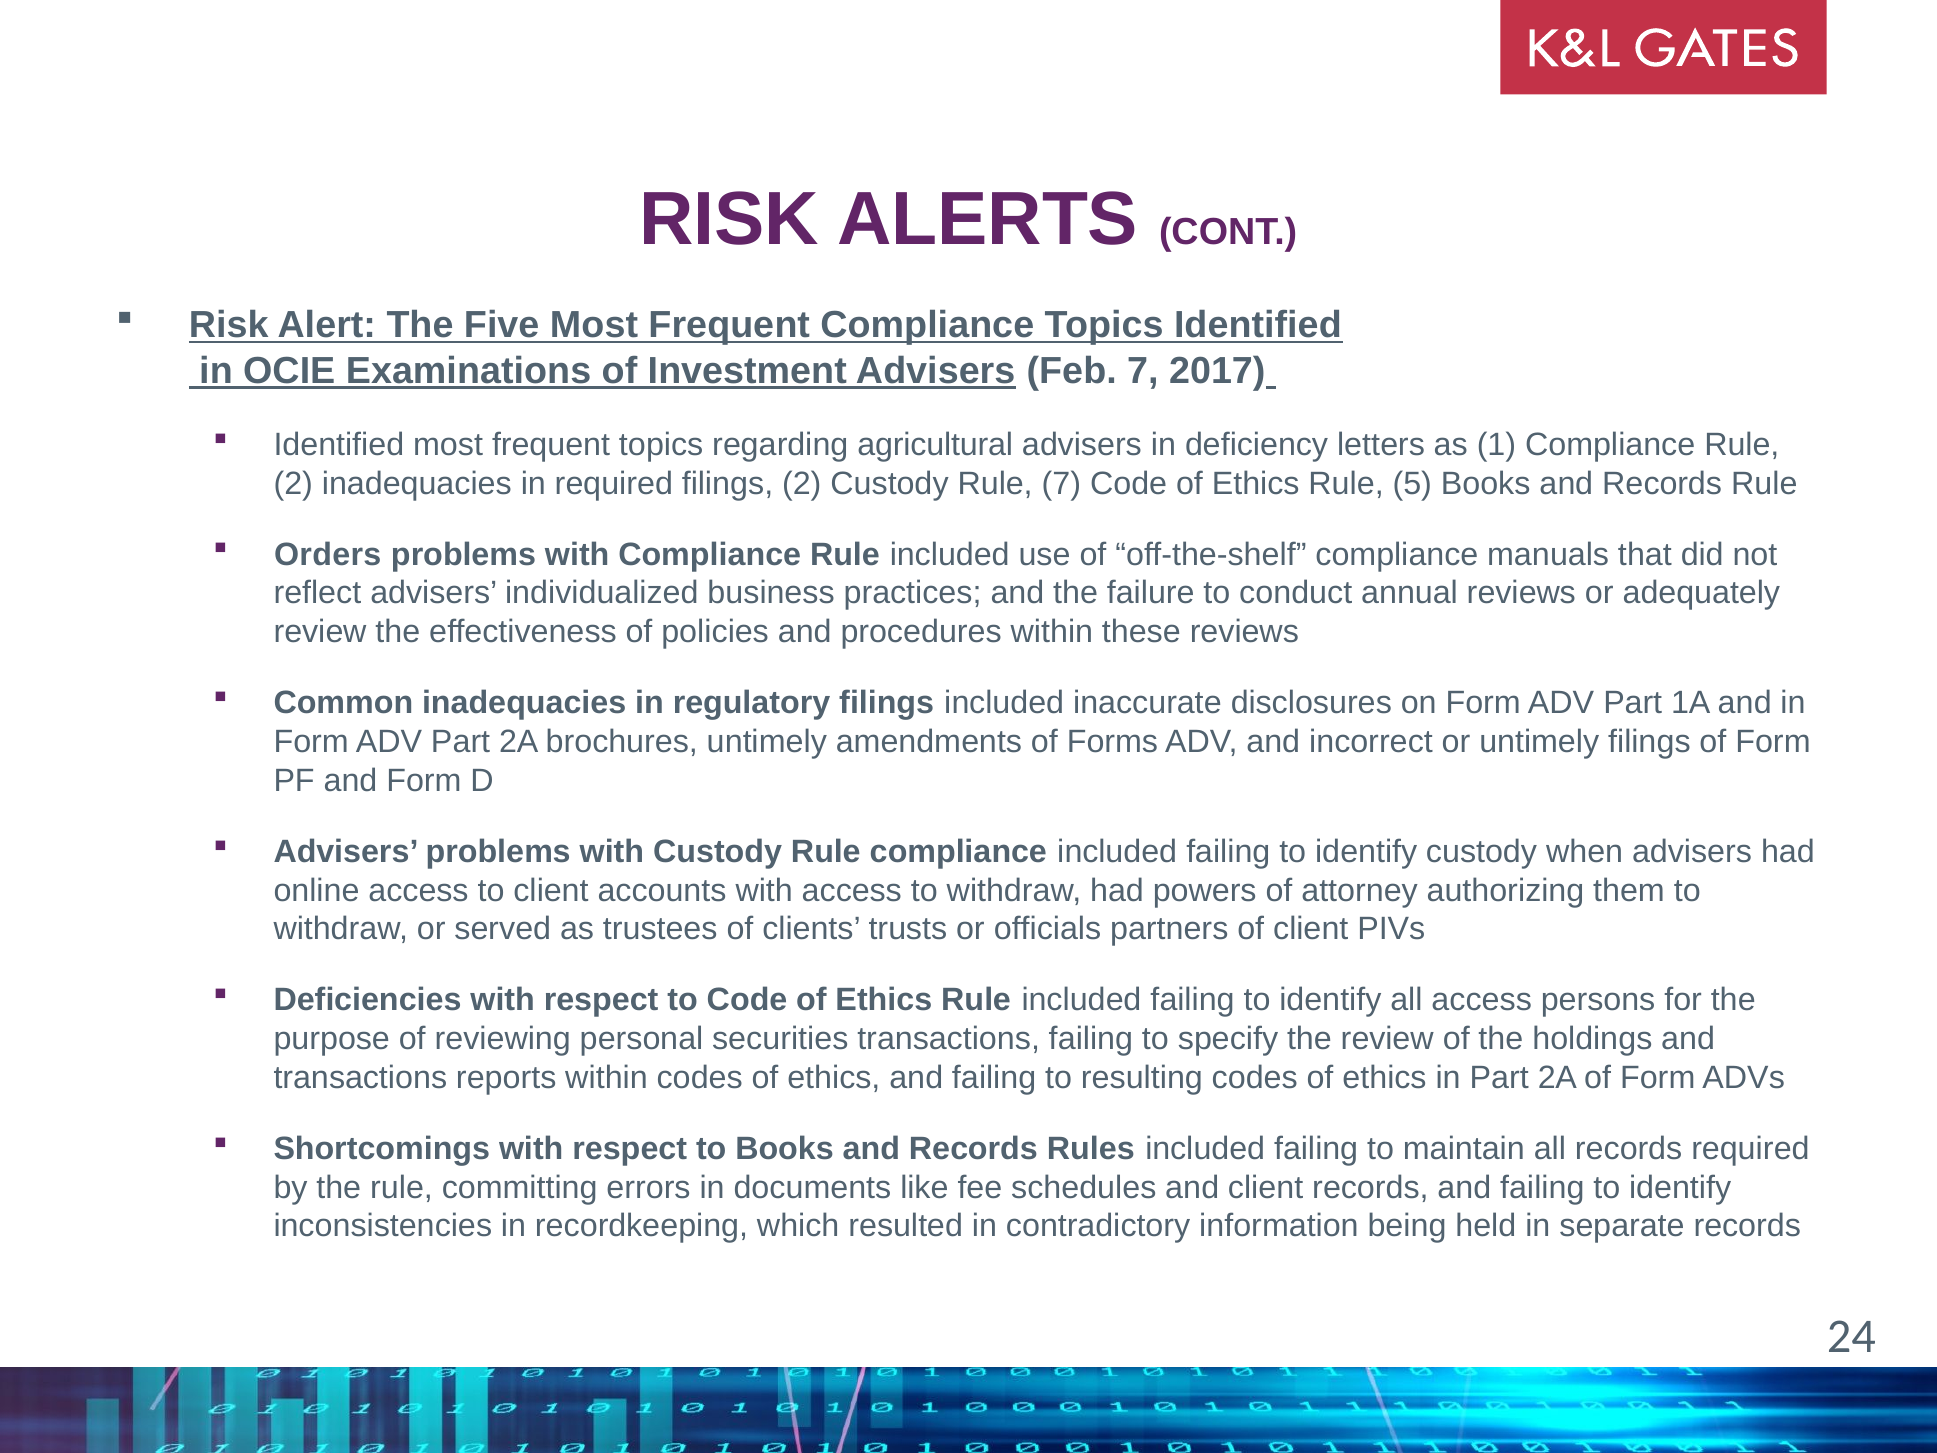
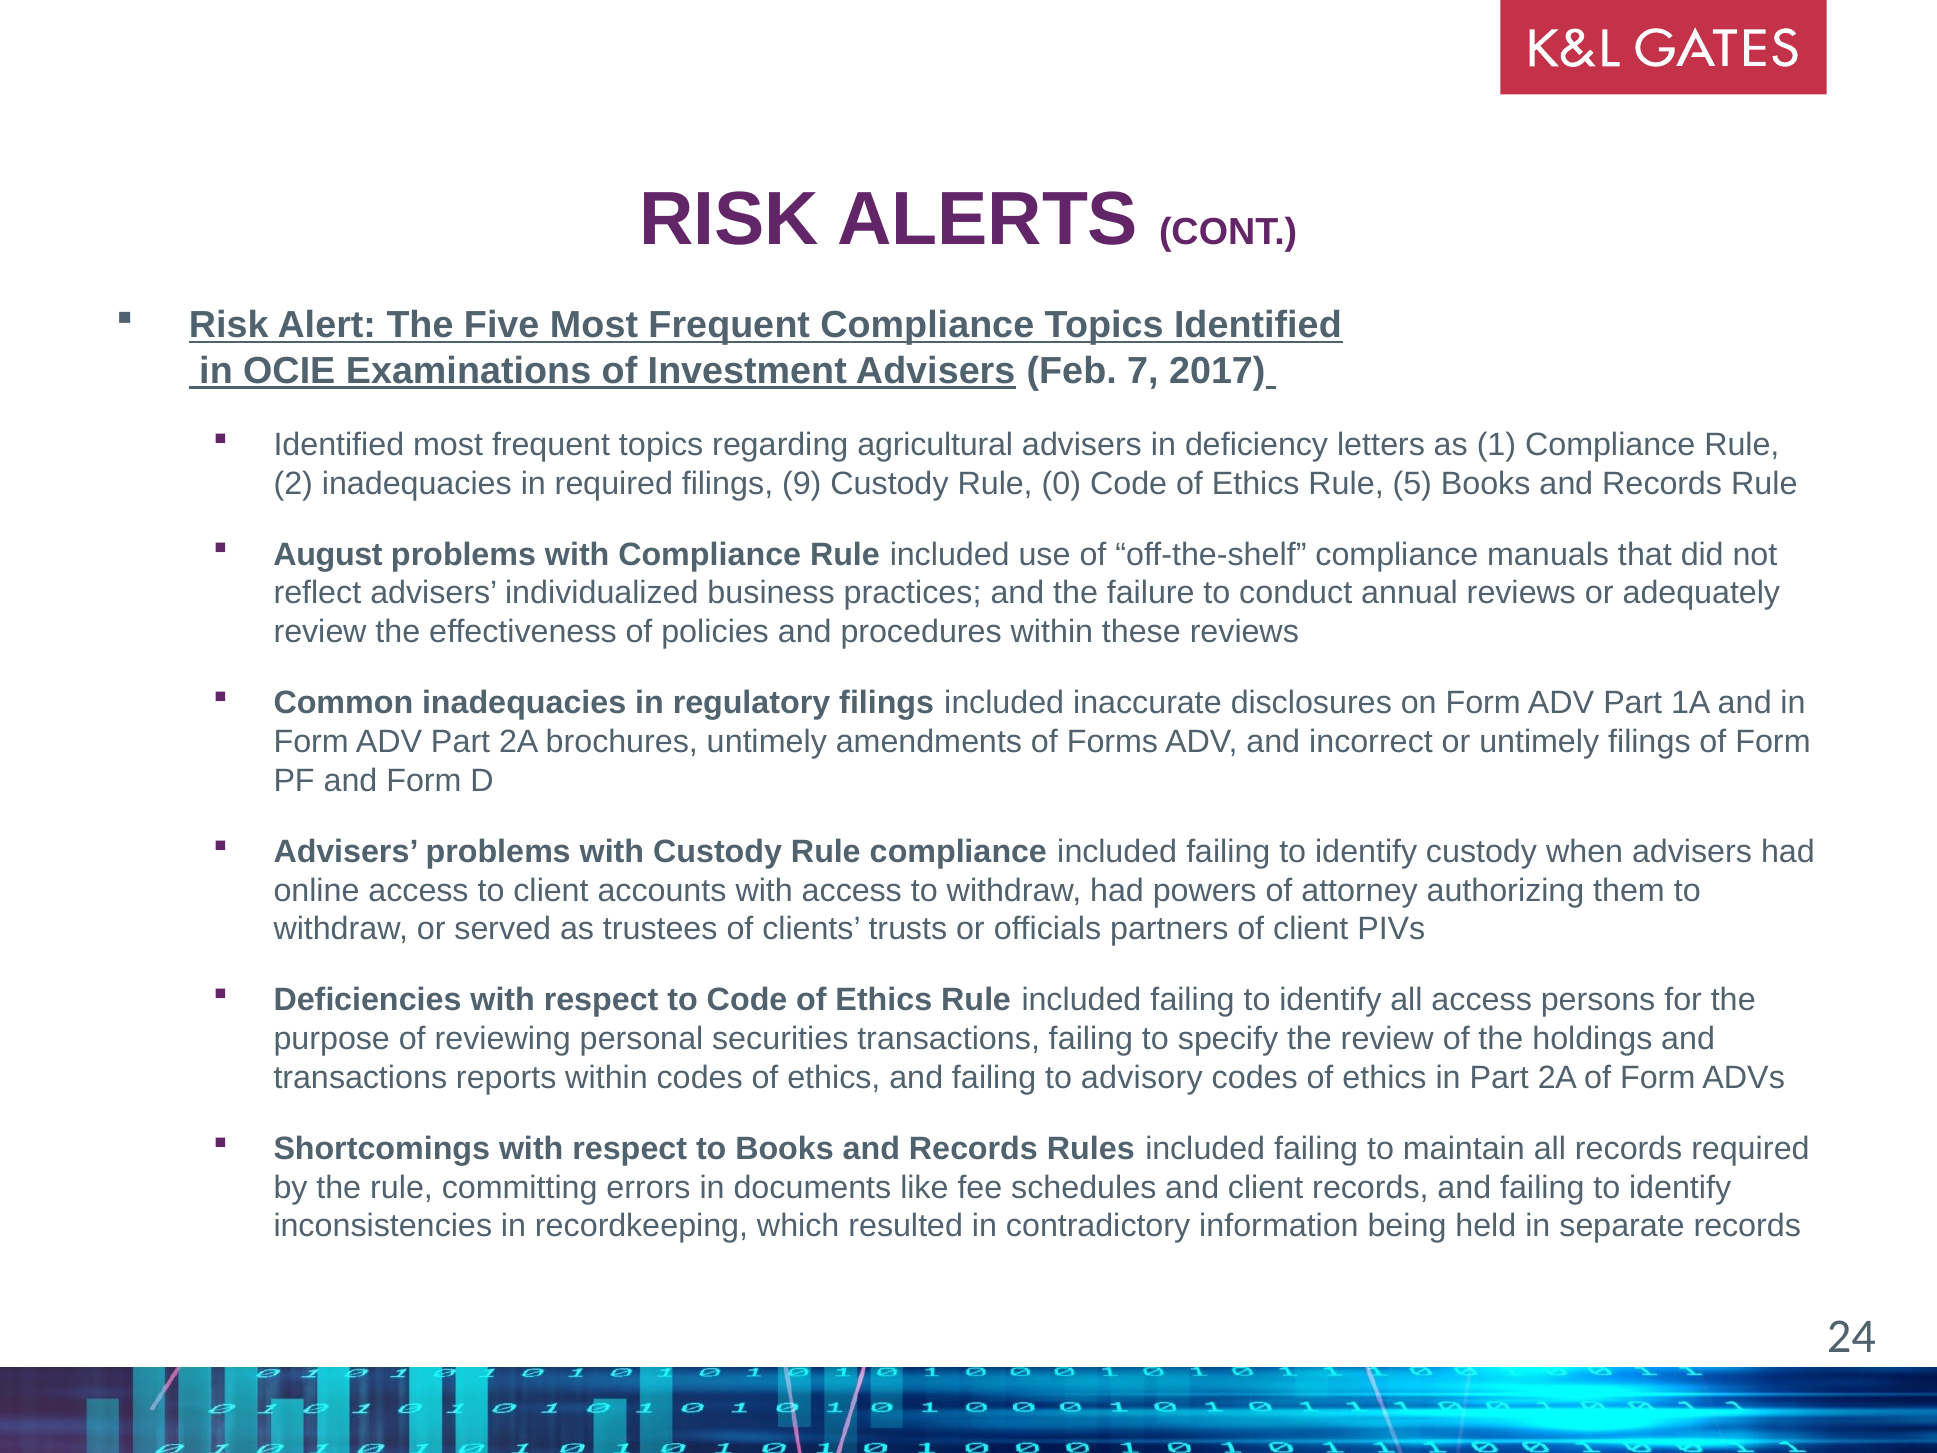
filings 2: 2 -> 9 (802, 483)
Rule 7: 7 -> 0 (1061, 483)
Orders: Orders -> August (328, 554)
resulting: resulting -> advisory (1142, 1078)
